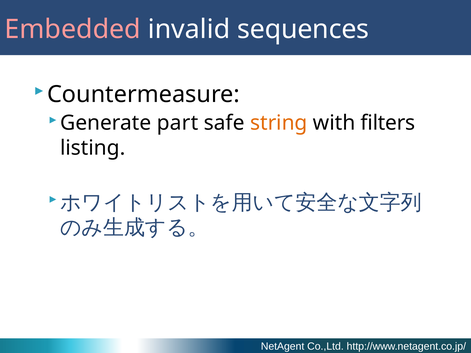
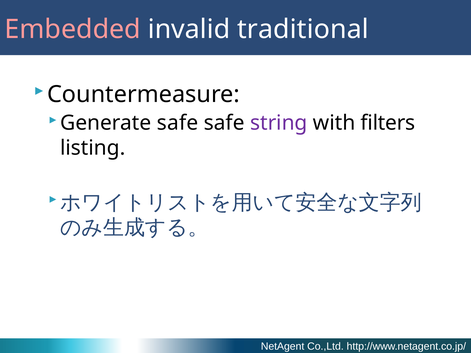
sequences: sequences -> traditional (303, 29)
Generate part: part -> safe (178, 123)
string colour: orange -> purple (279, 123)
